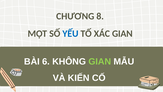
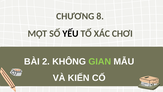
YẾU colour: blue -> black (70, 33)
XÁC GIAN: GIAN -> CHƠI (122, 33)
6: 6 -> 2 (46, 61)
